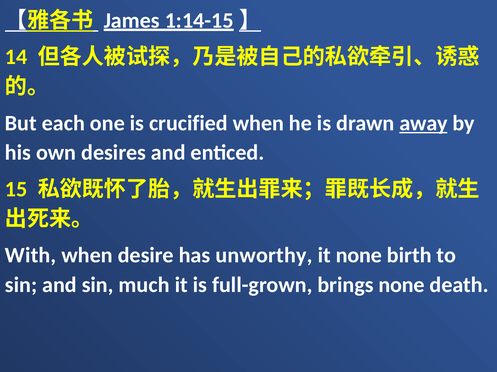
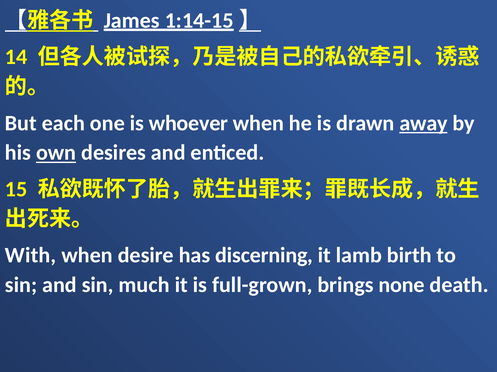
crucified: crucified -> whoever (188, 123)
own underline: none -> present (56, 153)
unworthy: unworthy -> discerning (264, 256)
it none: none -> lamb (359, 256)
